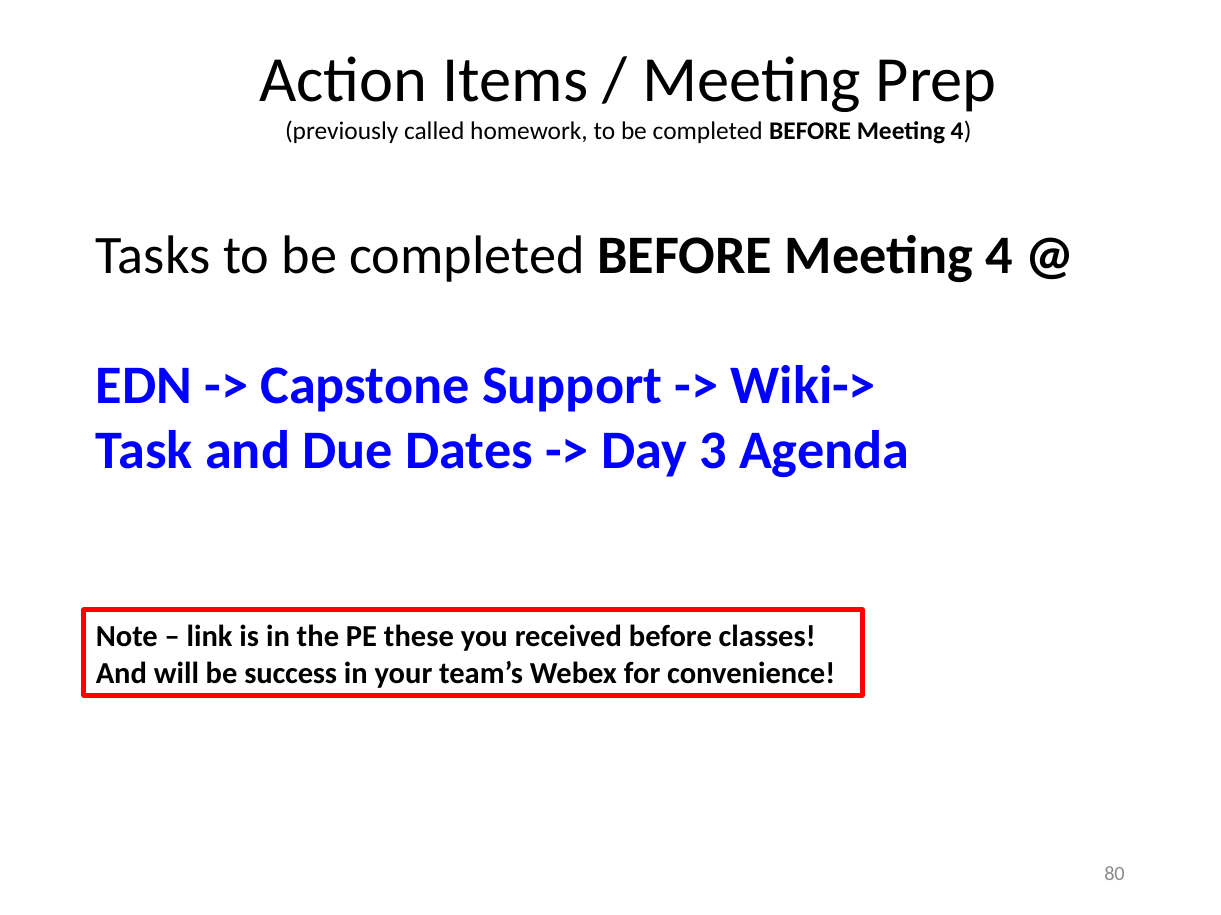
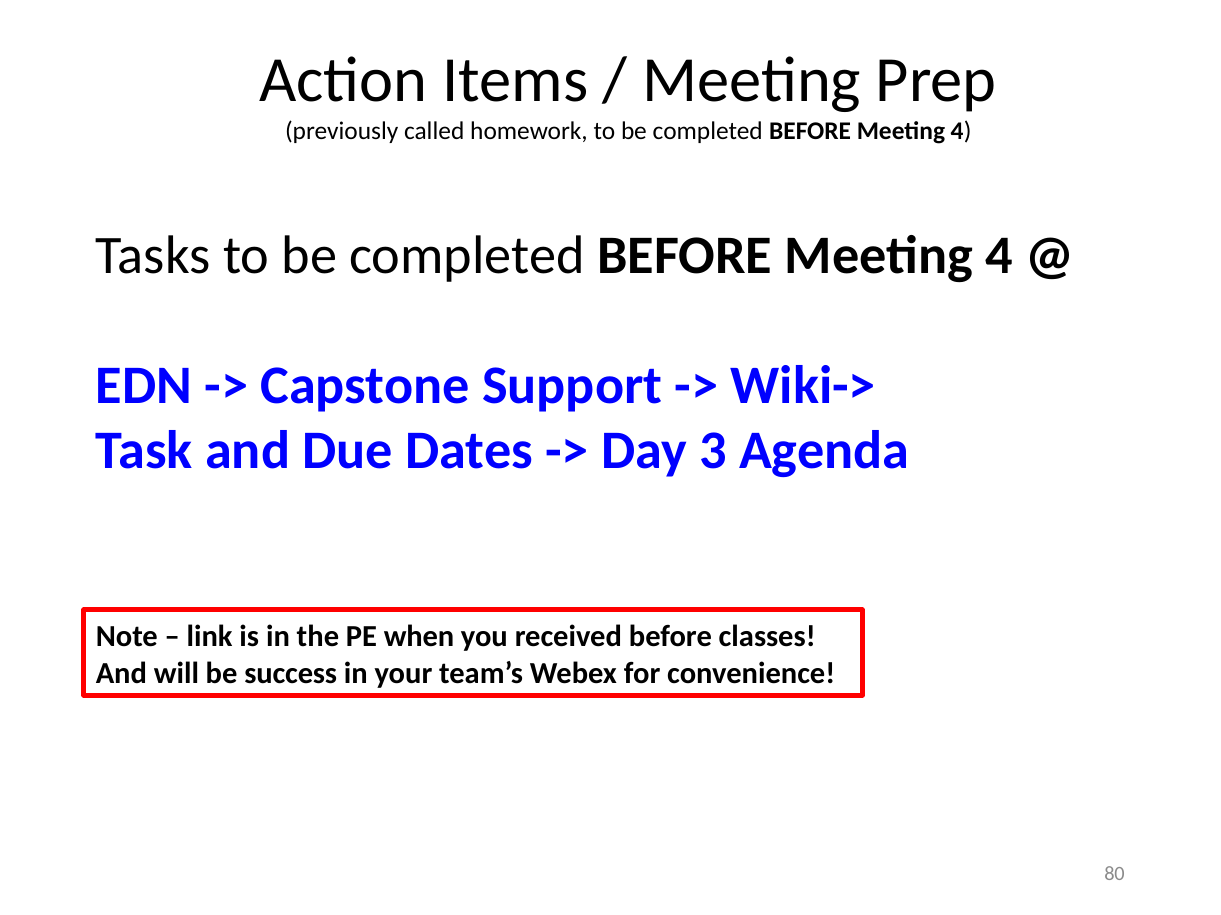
these: these -> when (419, 637)
